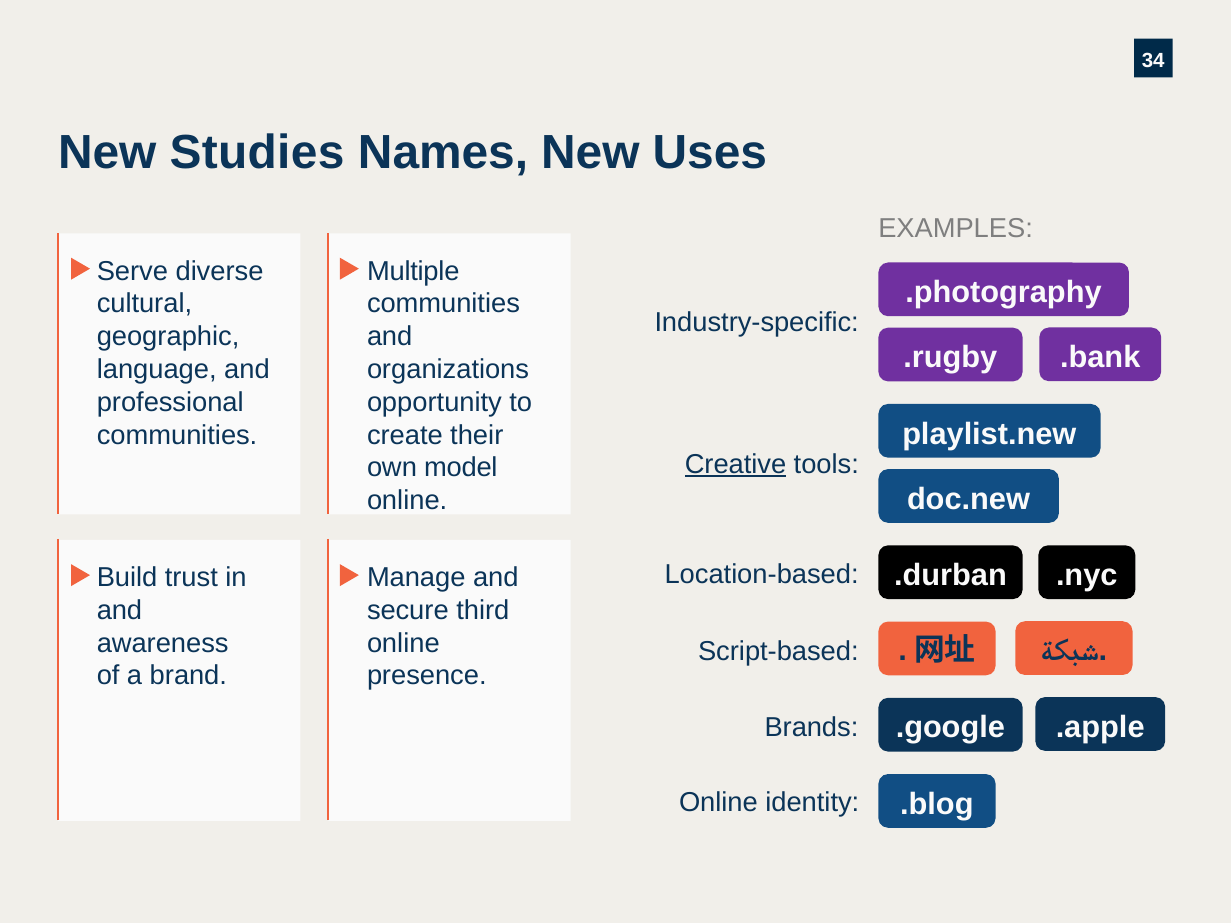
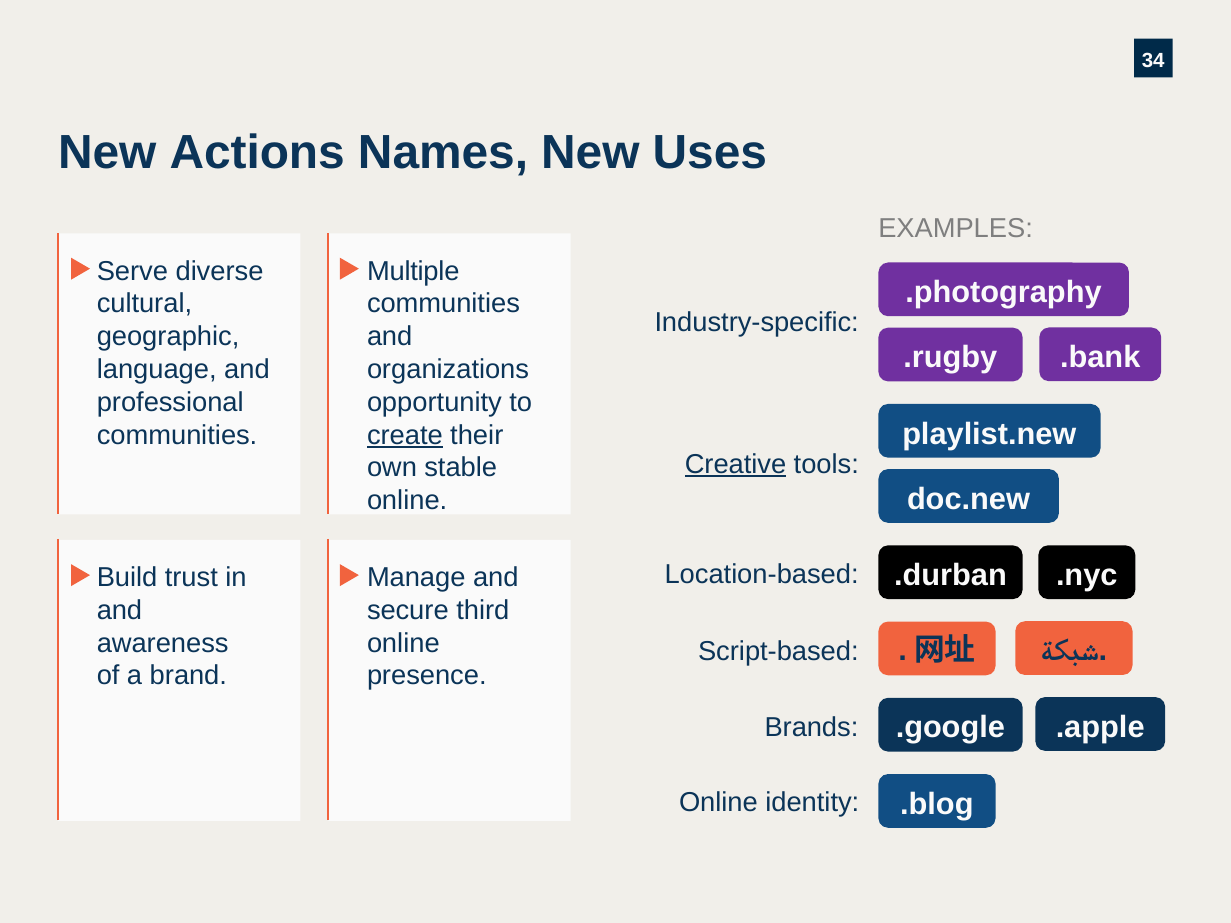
Studies: Studies -> Actions (257, 153)
create underline: none -> present (405, 435)
model: model -> stable (461, 468)
